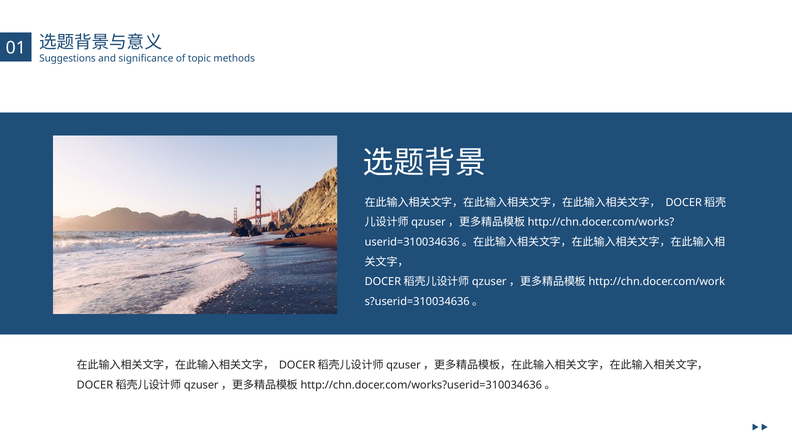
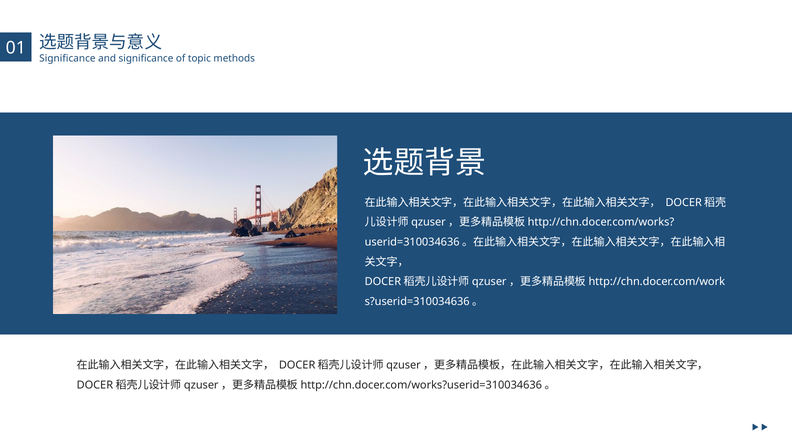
Suggestions: Suggestions -> Significance (67, 59)
